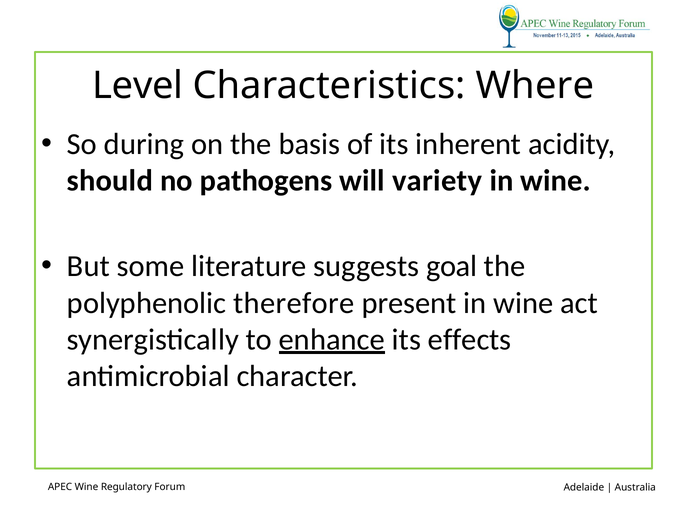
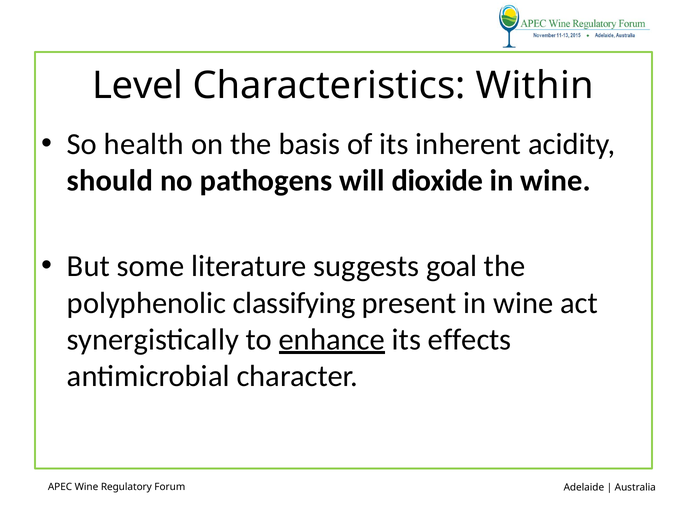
Where: Where -> Within (535, 86)
during: during -> health (144, 144)
variety: variety -> dioxide (437, 181)
therefore: therefore -> classifying (294, 303)
